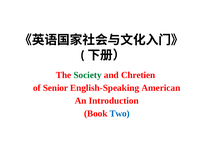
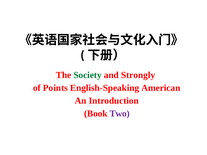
Chretien: Chretien -> Strongly (138, 75)
Senior: Senior -> Points (55, 88)
Two colour: blue -> purple (120, 114)
